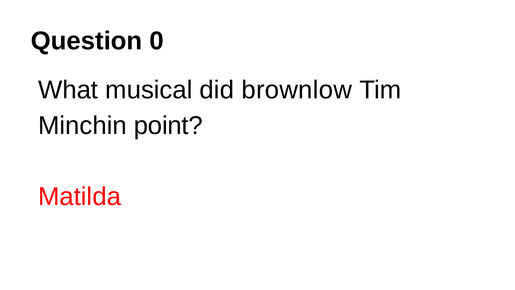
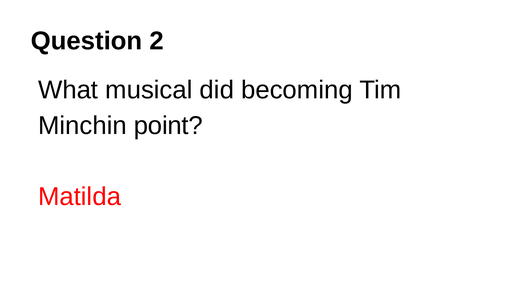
0: 0 -> 2 (157, 41)
brownlow: brownlow -> becoming (297, 90)
